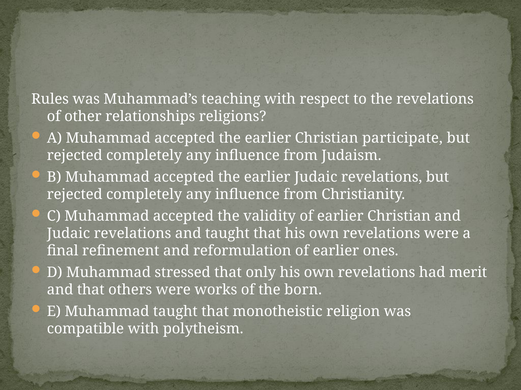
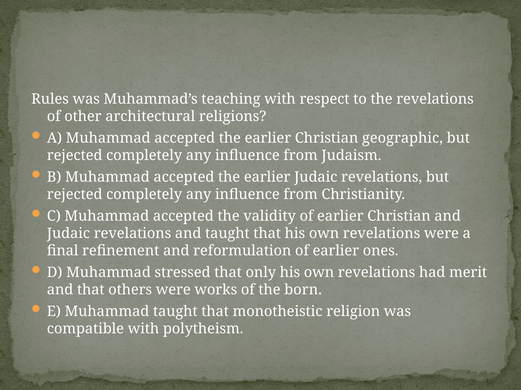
relationships: relationships -> architectural (150, 117)
participate: participate -> geographic (402, 138)
